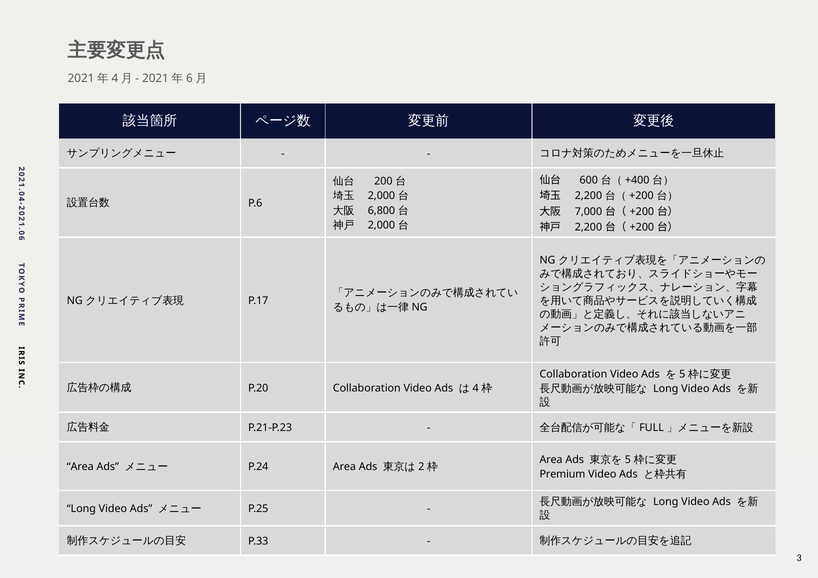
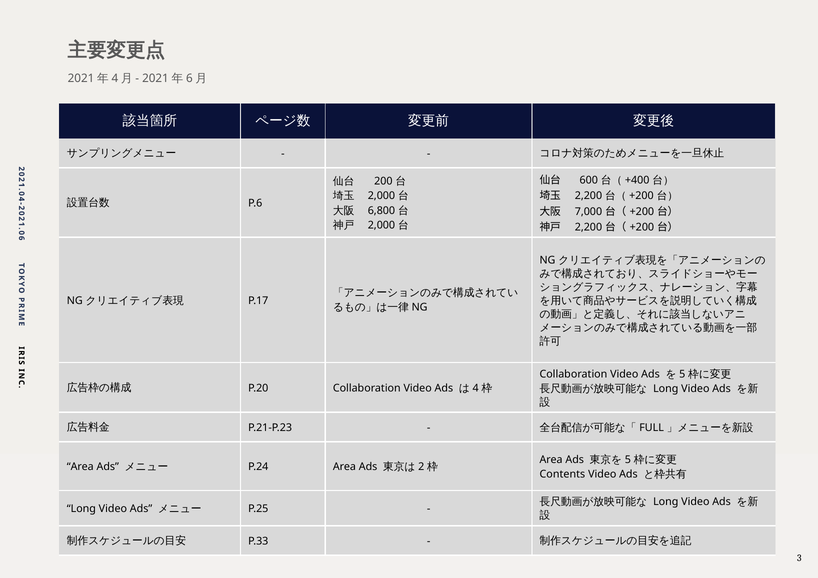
Premium: Premium -> Contents (562, 474)
